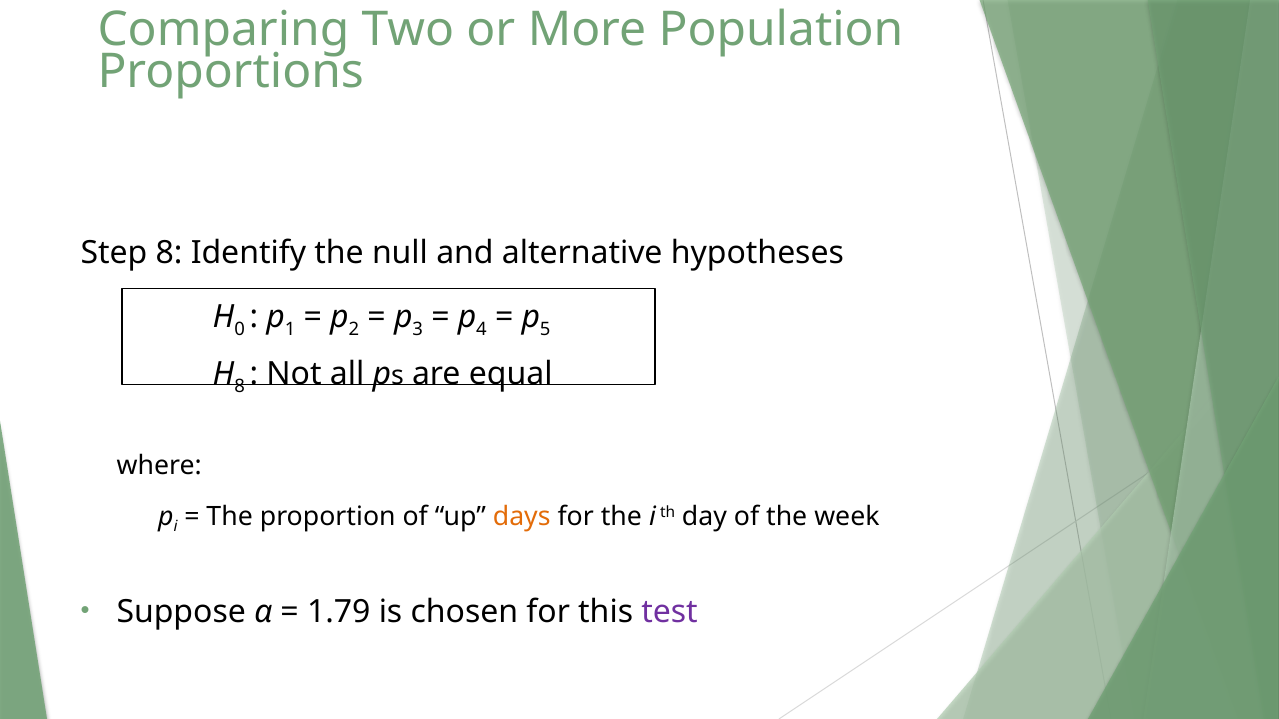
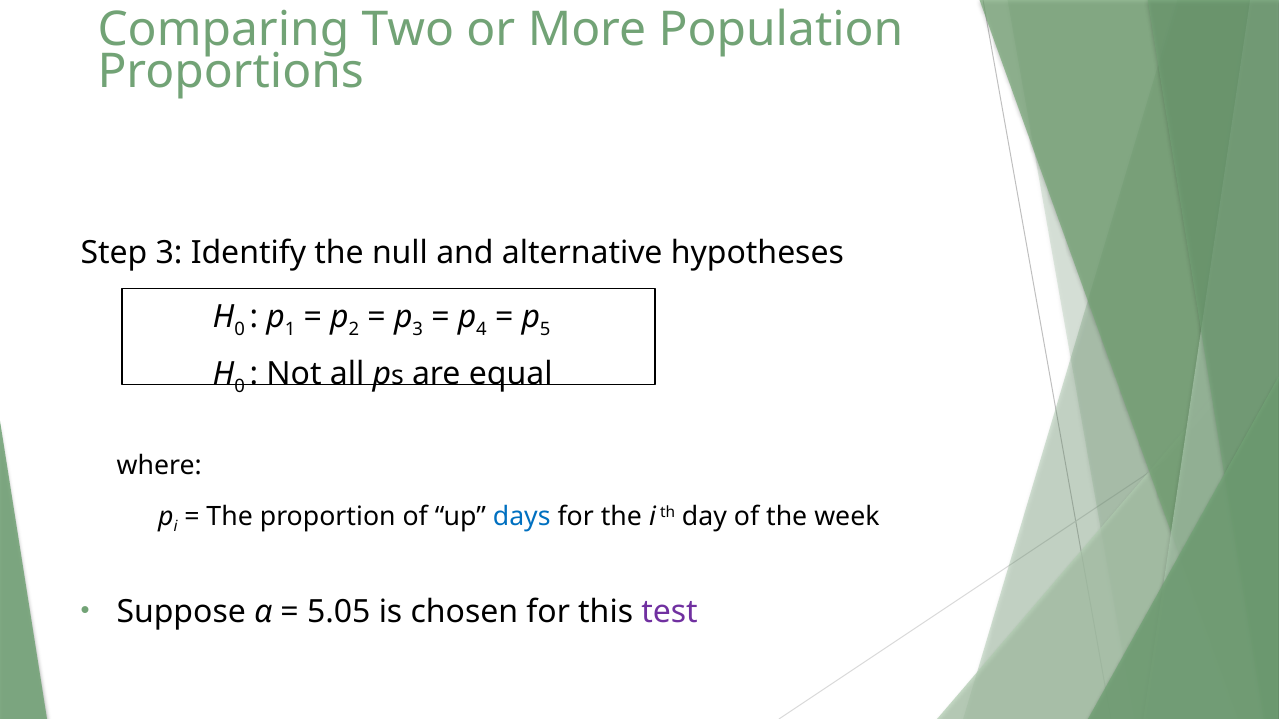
Step 8: 8 -> 3 (169, 253)
8: 8 -> 0 (240, 386)
days colour: orange -> blue (522, 517)
1.79: 1.79 -> 5.05 (339, 612)
